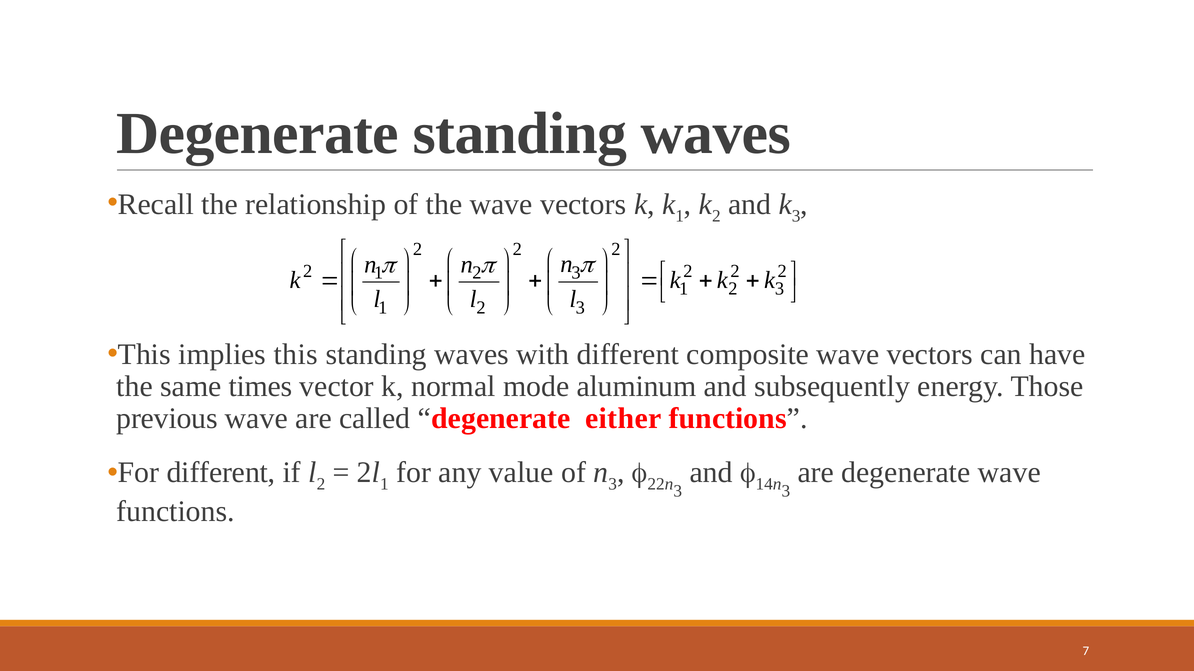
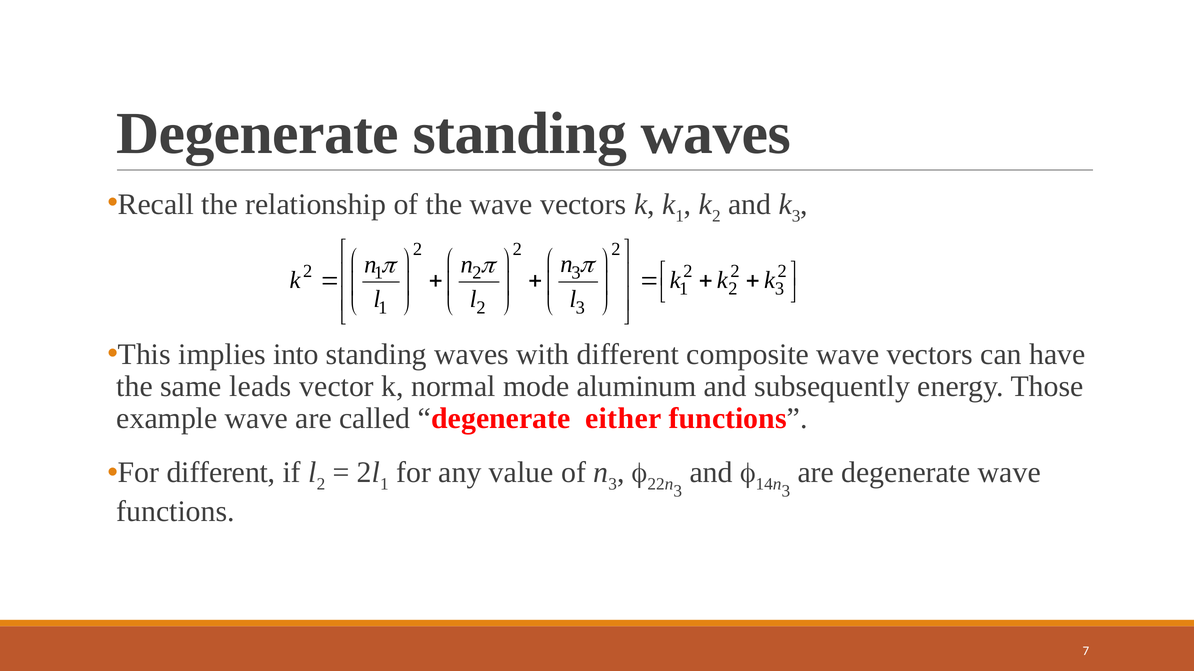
implies this: this -> into (296, 355)
times: times -> leads (260, 387)
previous: previous -> example (167, 419)
